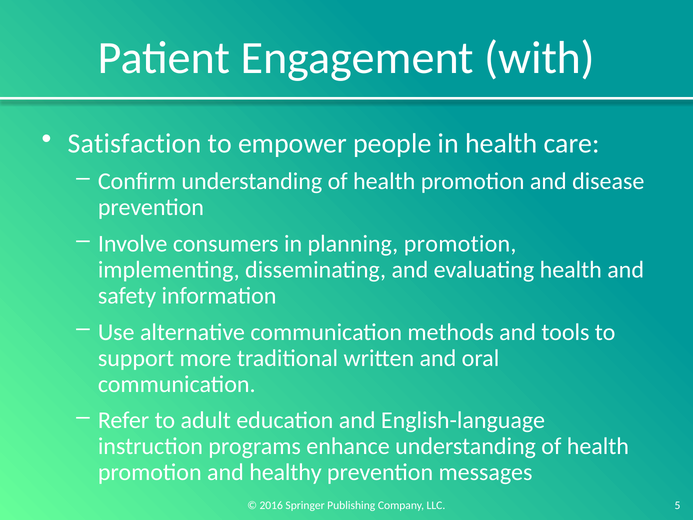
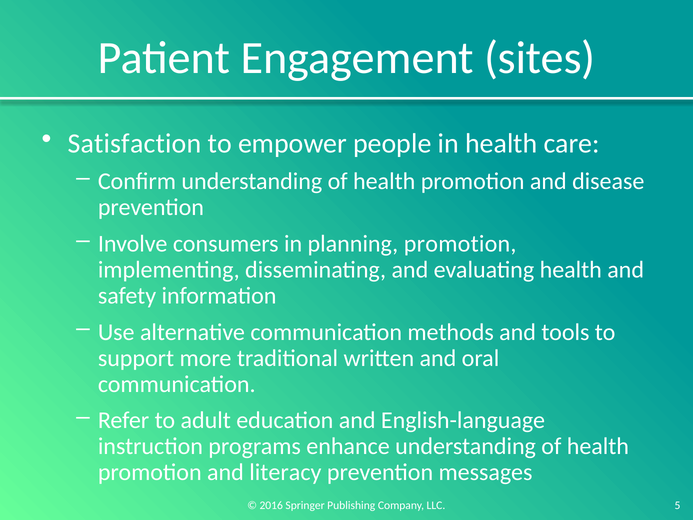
with: with -> sites (540, 58)
healthy: healthy -> literacy (285, 472)
